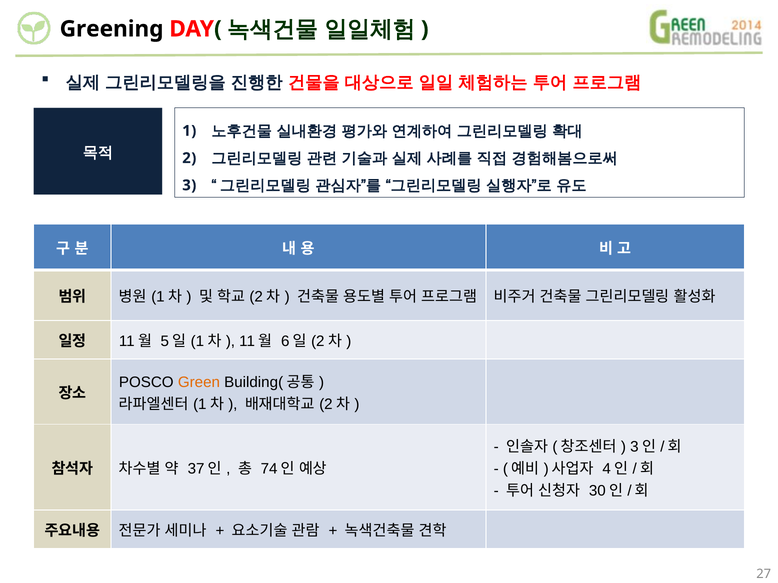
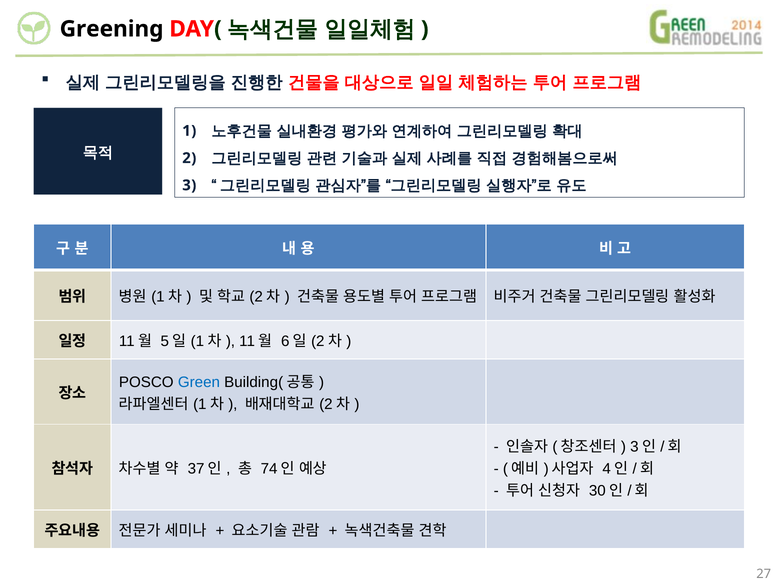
Green colour: orange -> blue (199, 383)
